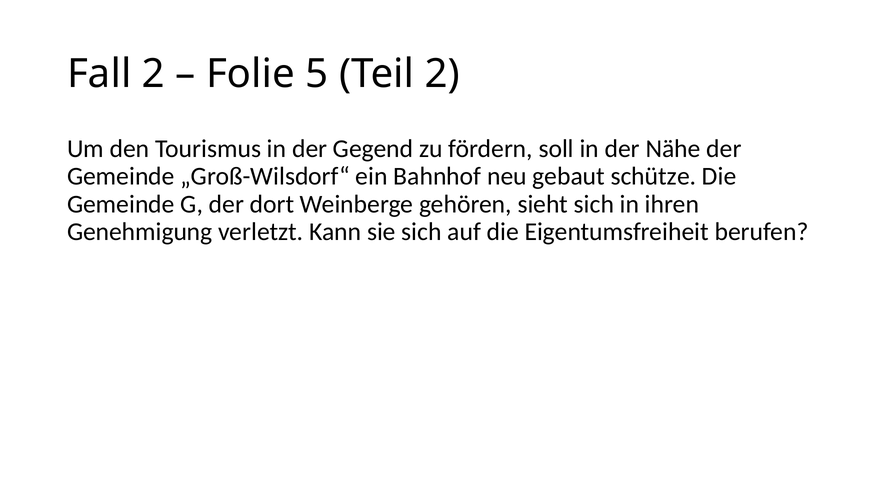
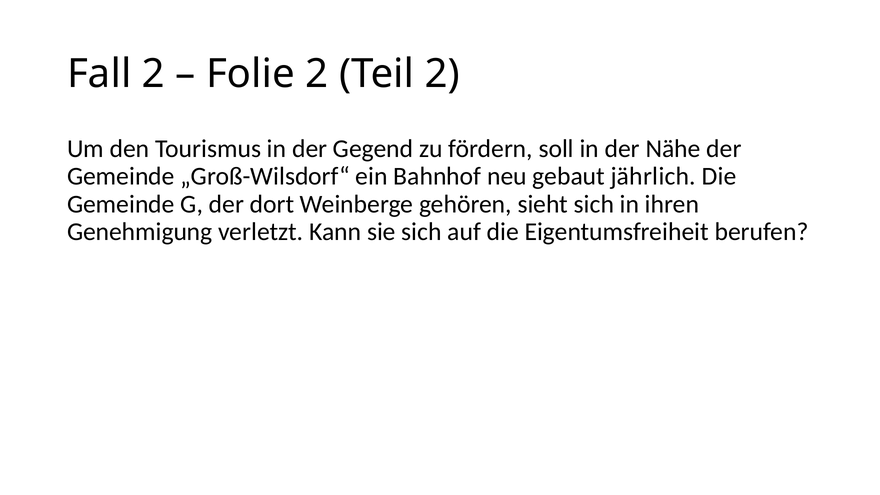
Folie 5: 5 -> 2 (317, 74)
schütze: schütze -> jährlich (653, 177)
